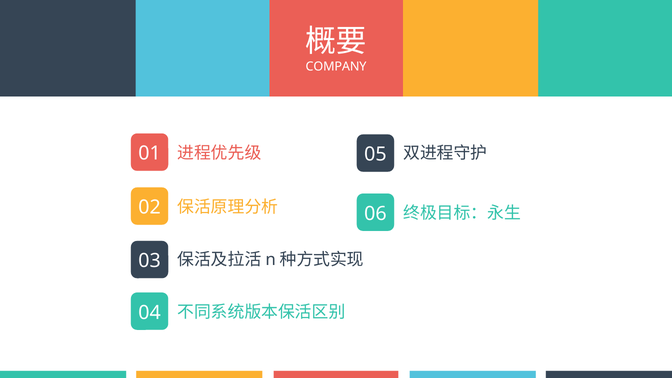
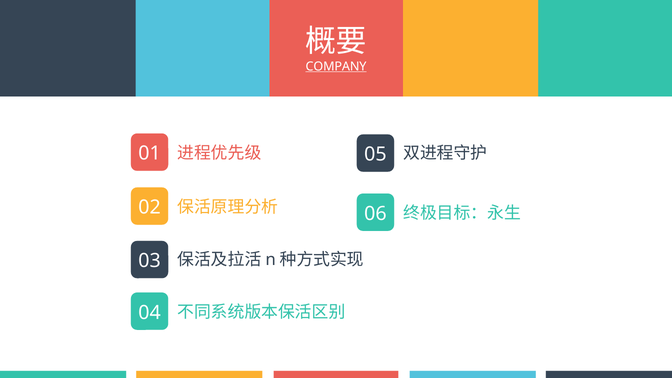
COMPANY underline: none -> present (336, 66)
